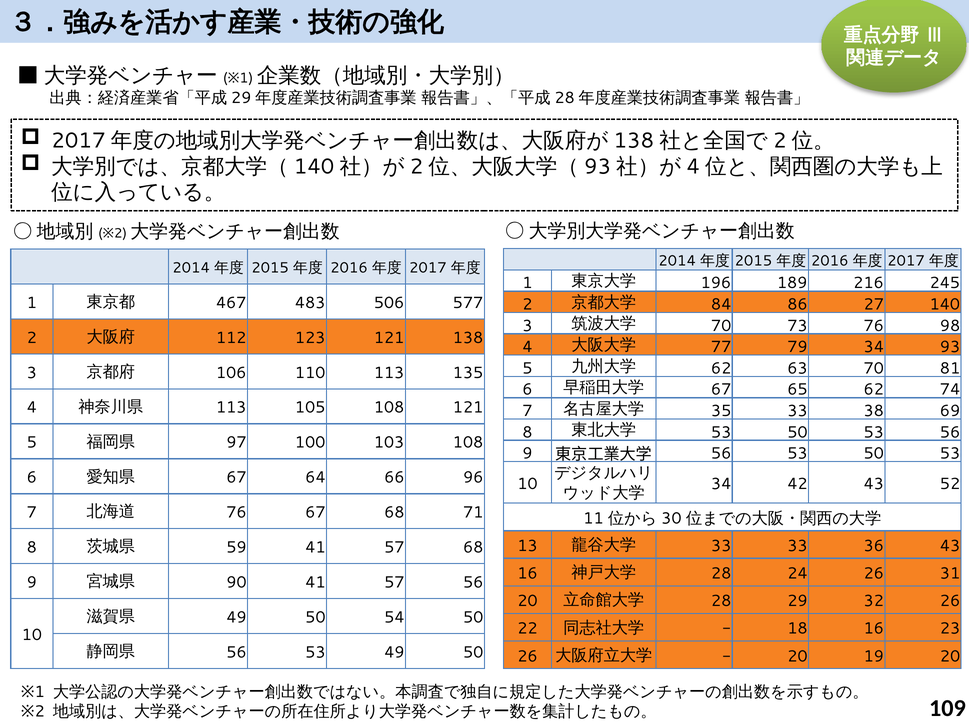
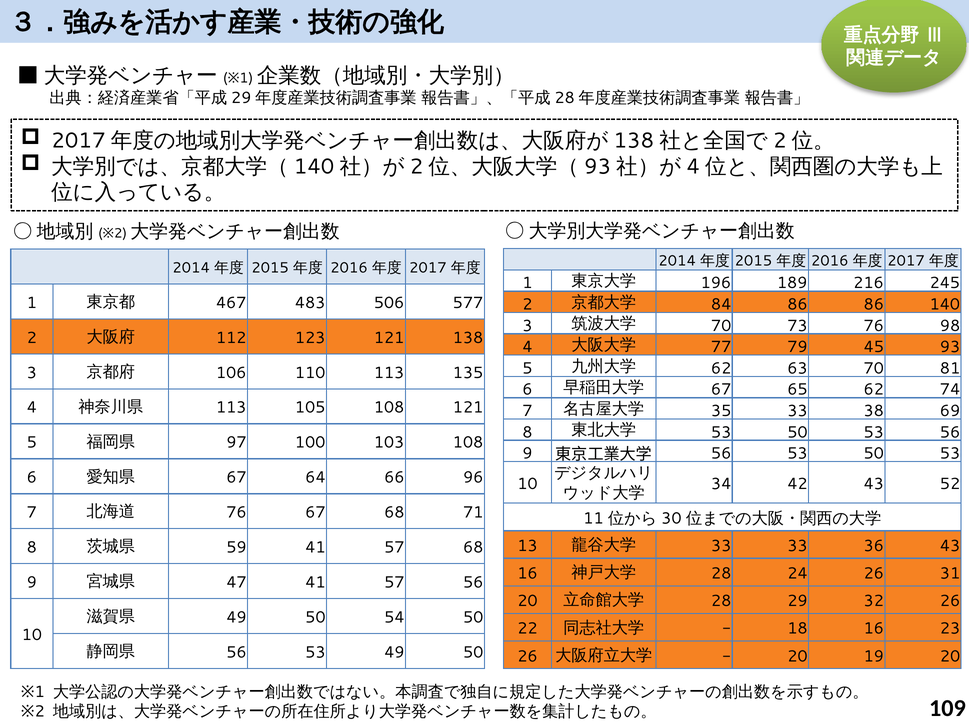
86 27: 27 -> 86 (874, 304)
79 34: 34 -> 45 (874, 347)
90: 90 -> 47 (236, 582)
